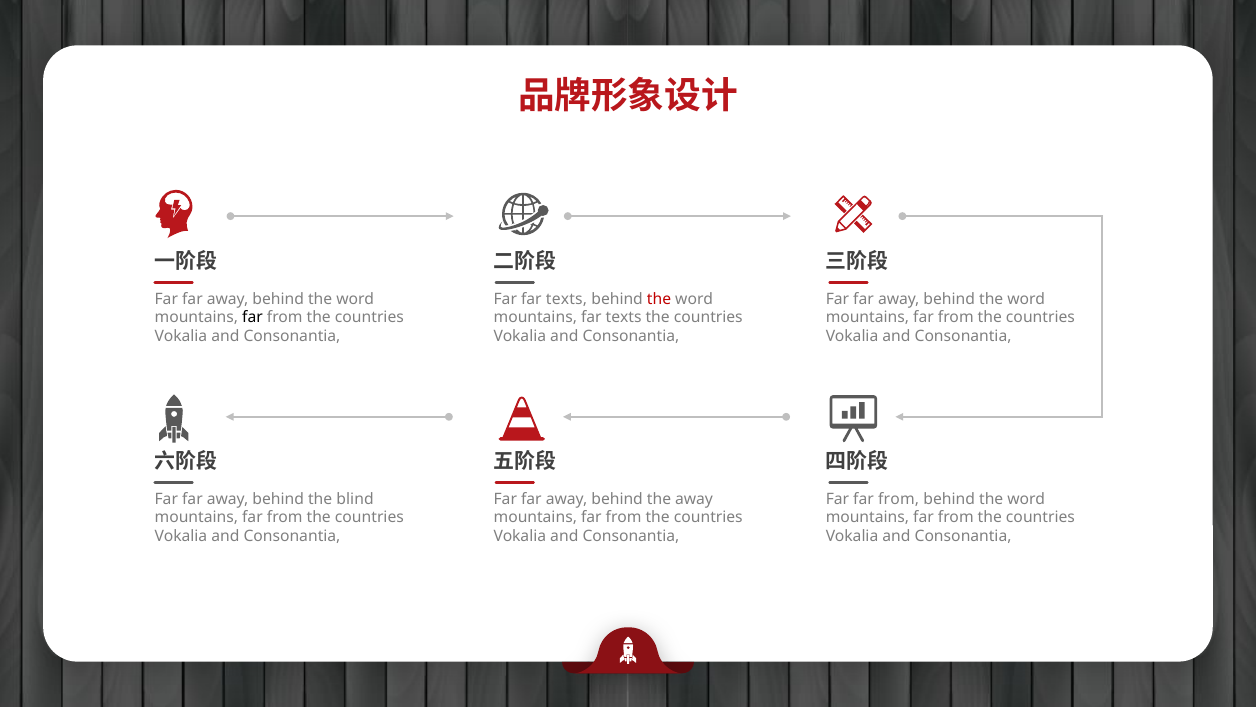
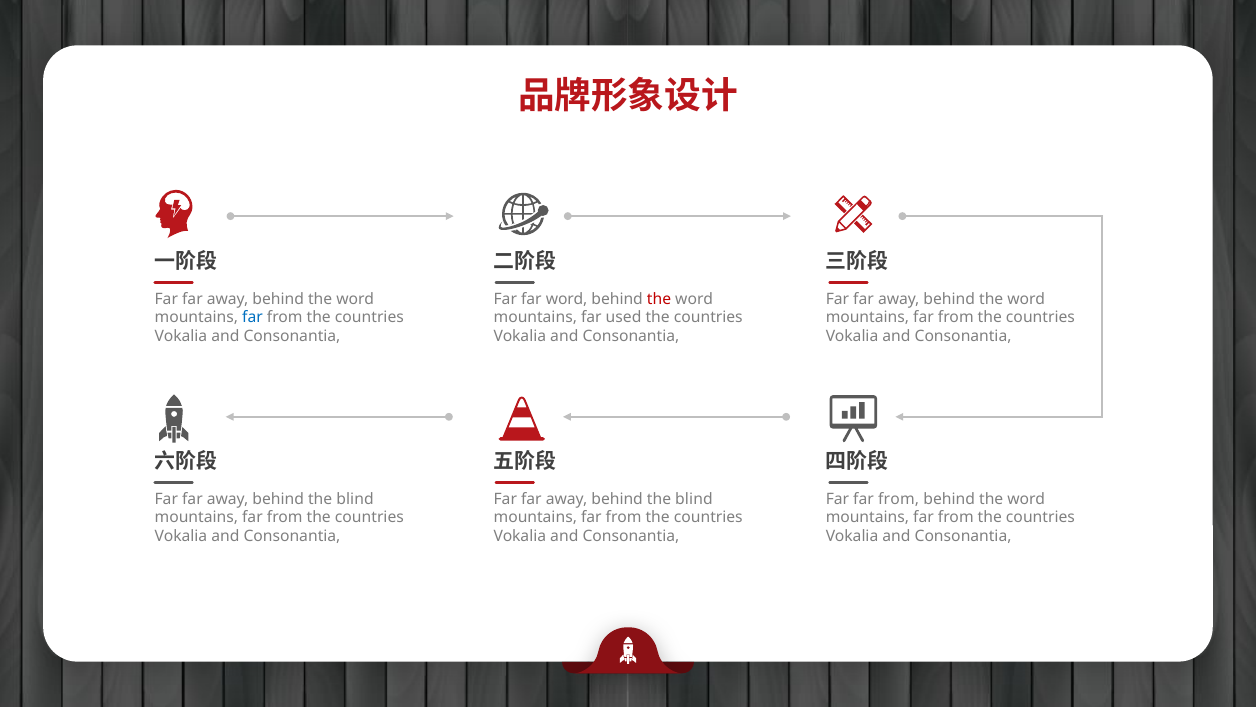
Far far texts: texts -> word (567, 299)
far colour: black -> blue (252, 317)
mountains far texts: texts -> used (624, 317)
away: away -> blind (694, 499)
